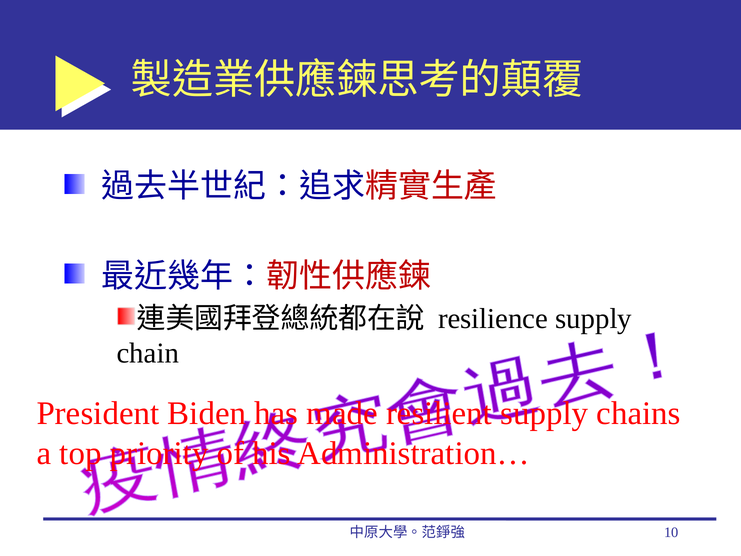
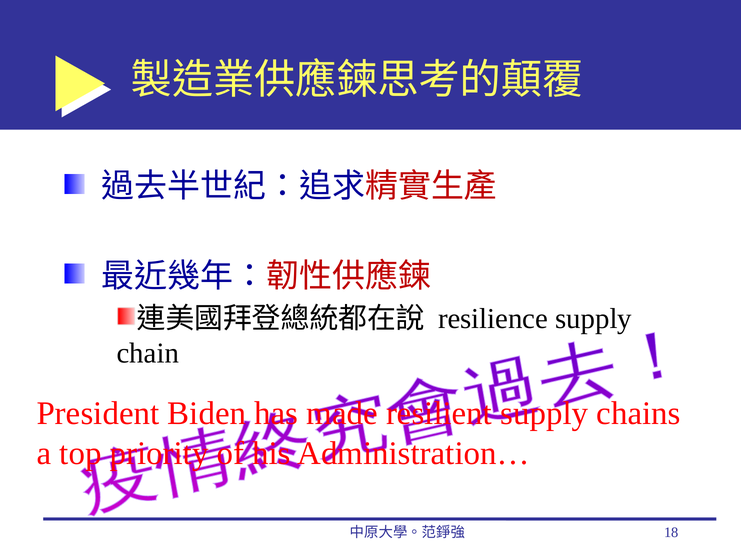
10: 10 -> 18 (671, 532)
